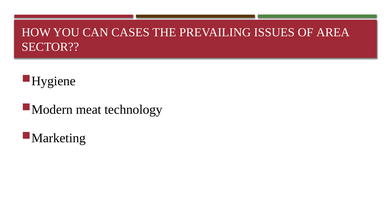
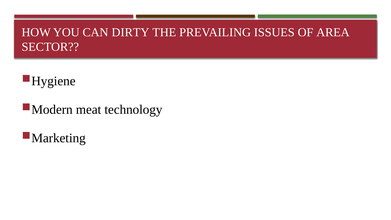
CASES: CASES -> DIRTY (130, 32)
